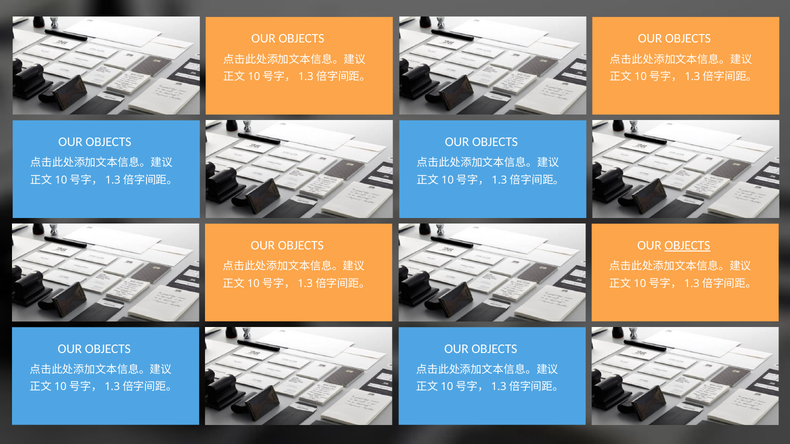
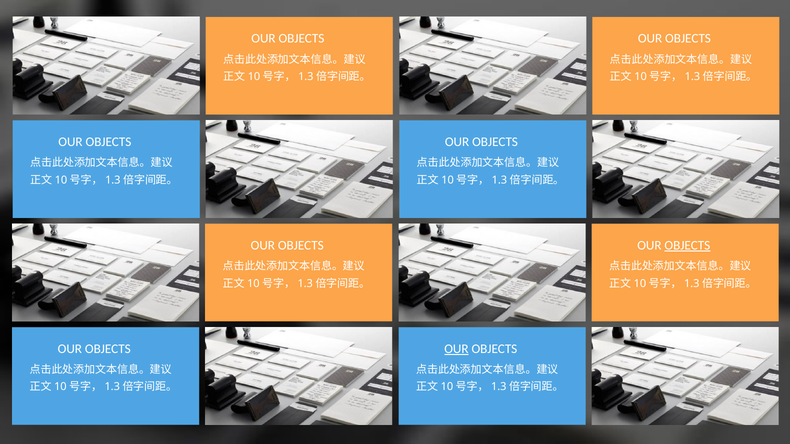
OUR underline: none -> present (456, 349)
